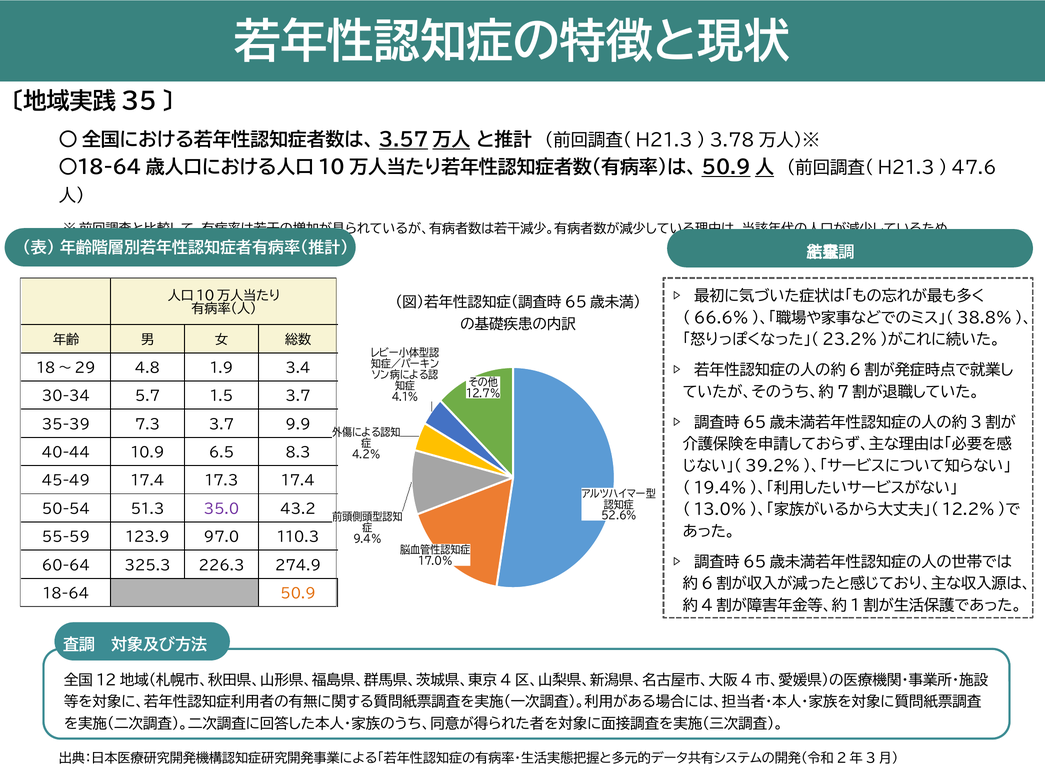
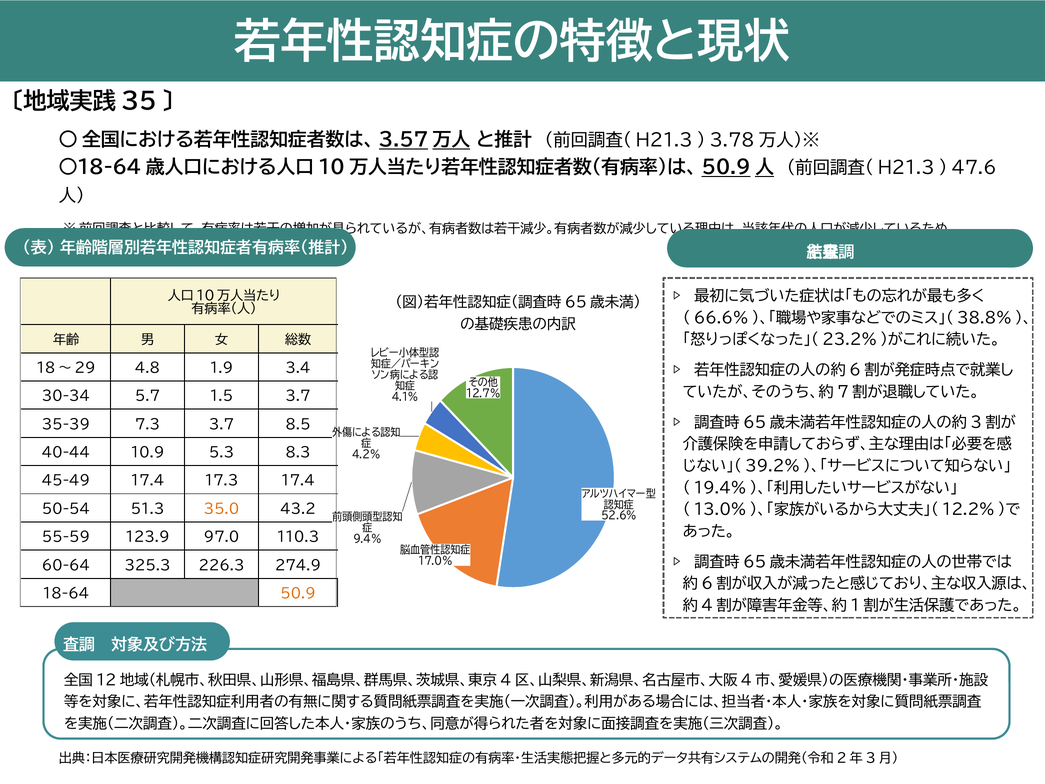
9.9: 9.9 -> 8.5 (298, 424)
6.5: 6.5 -> 5.3 (222, 453)
35.0 colour: purple -> orange (222, 509)
